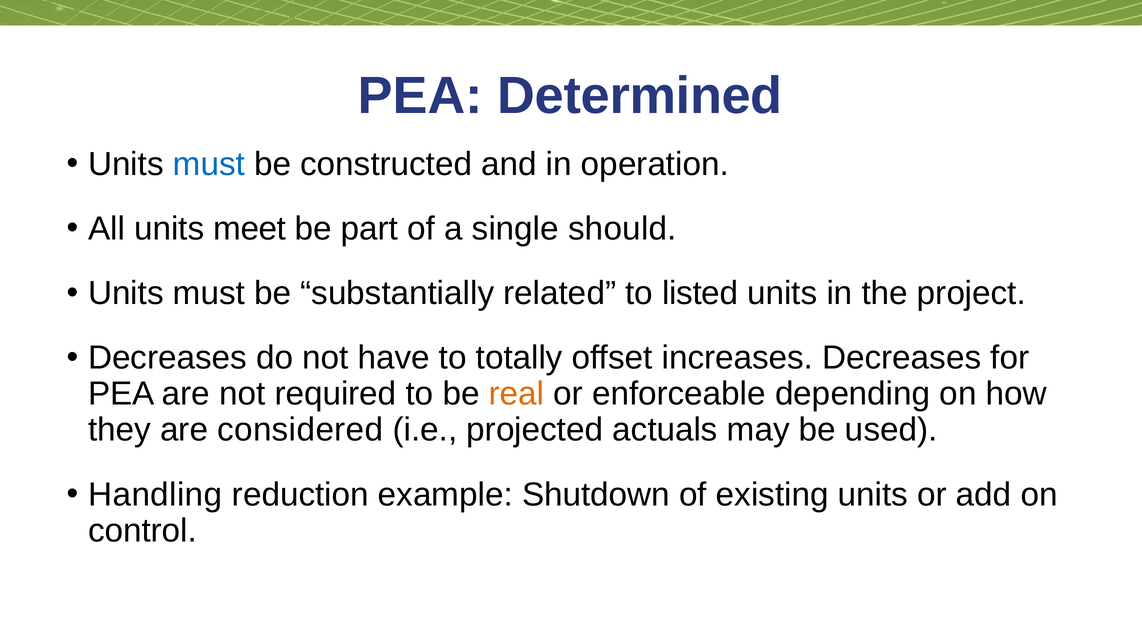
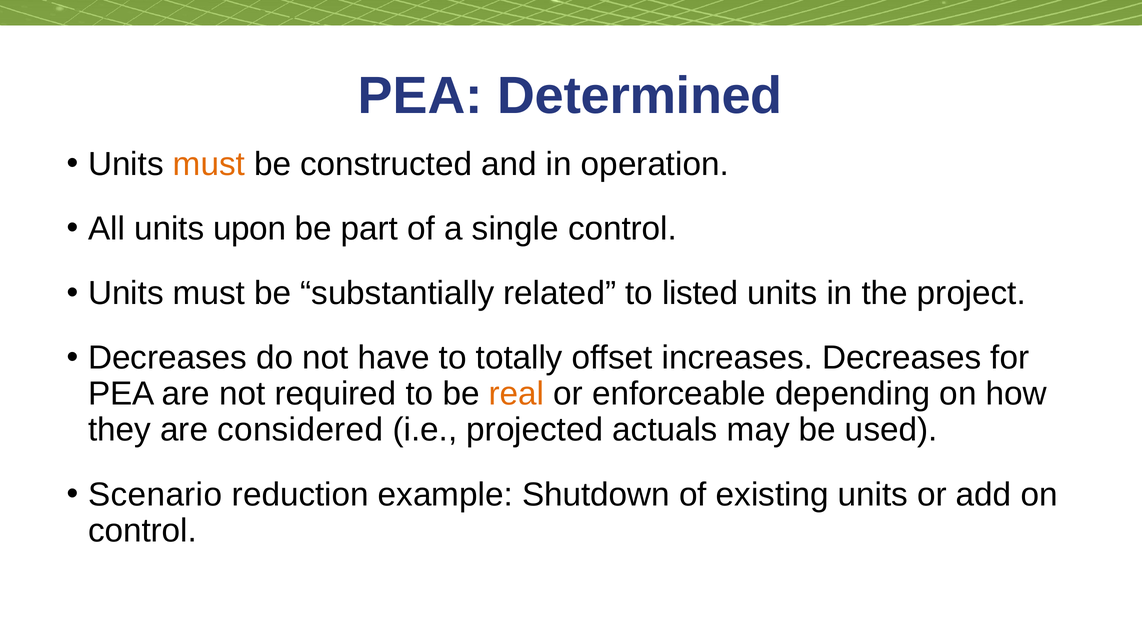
must colour: blue -> orange (209, 164)
meet: meet -> upon (250, 228)
single should: should -> control (622, 228)
Handling: Handling -> Scenario (155, 494)
